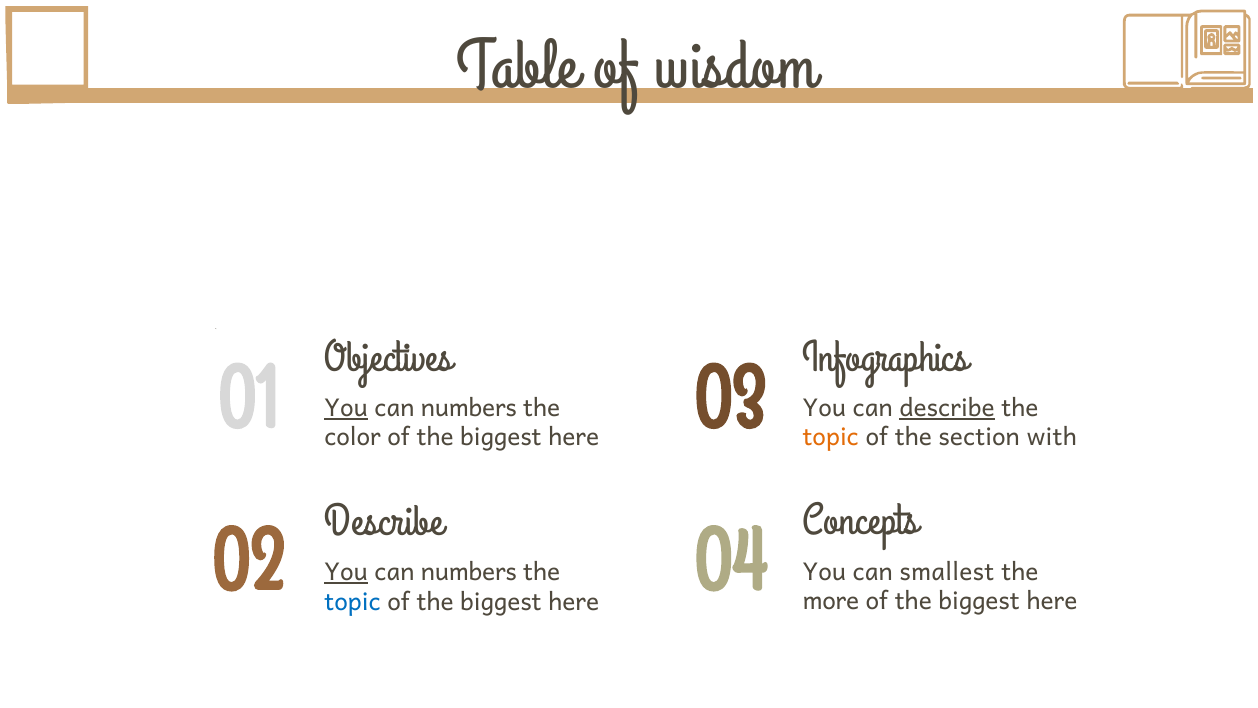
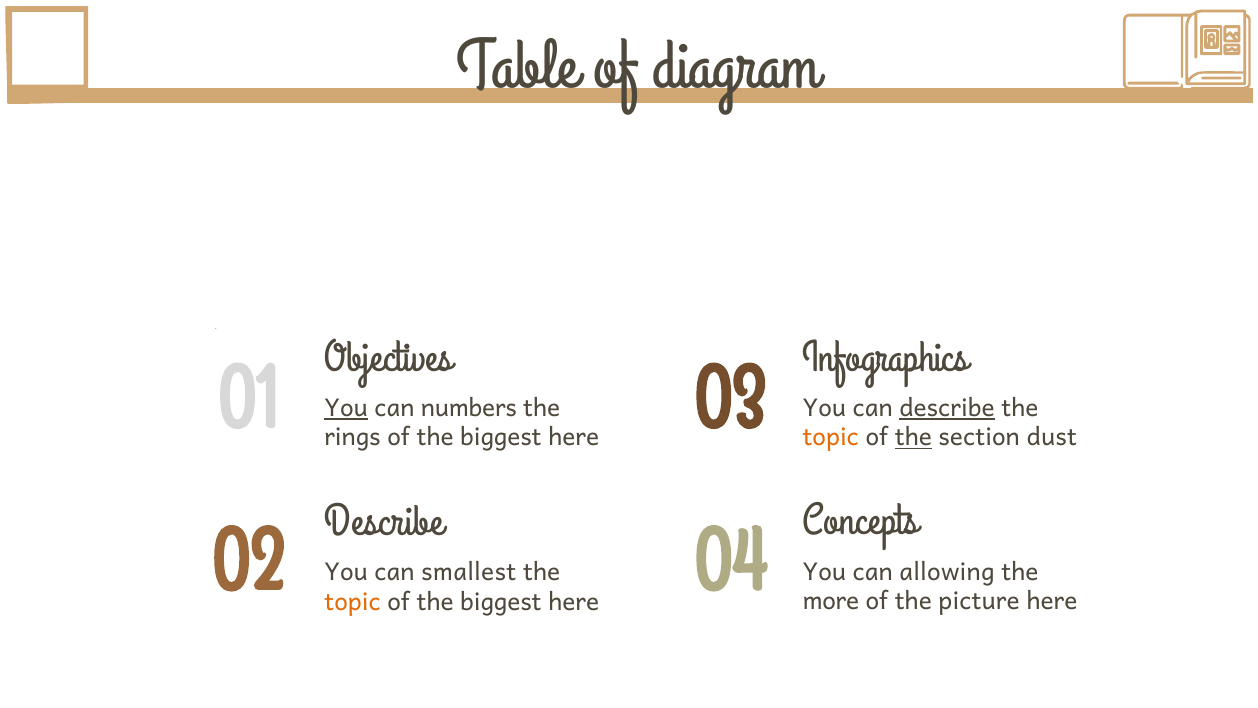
wisdom: wisdom -> diagram (736, 63)
color: color -> rings (353, 438)
the underline: none -> present (913, 438)
with: with -> dust (1052, 438)
You underline: present -> none (346, 572)
numbers: numbers -> smallest (469, 572)
smallest: smallest -> allowing (947, 572)
biggest: biggest -> picture (979, 602)
topic colour: blue -> orange (353, 602)
